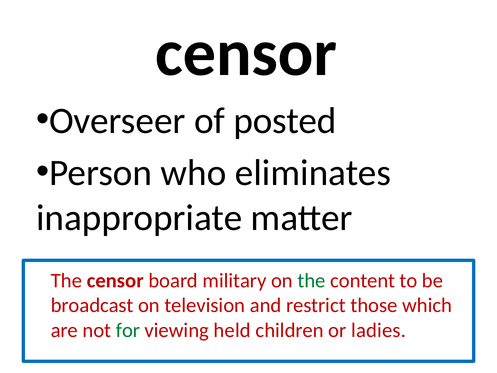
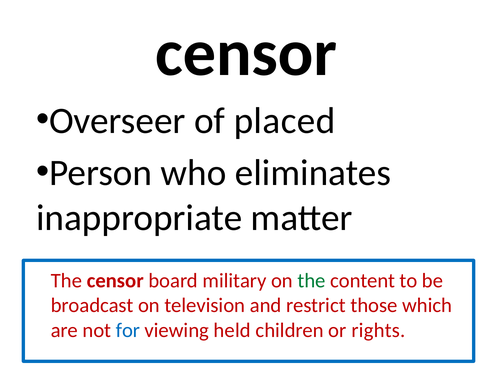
posted: posted -> placed (285, 121)
for colour: green -> blue (128, 330)
ladies: ladies -> rights (379, 330)
